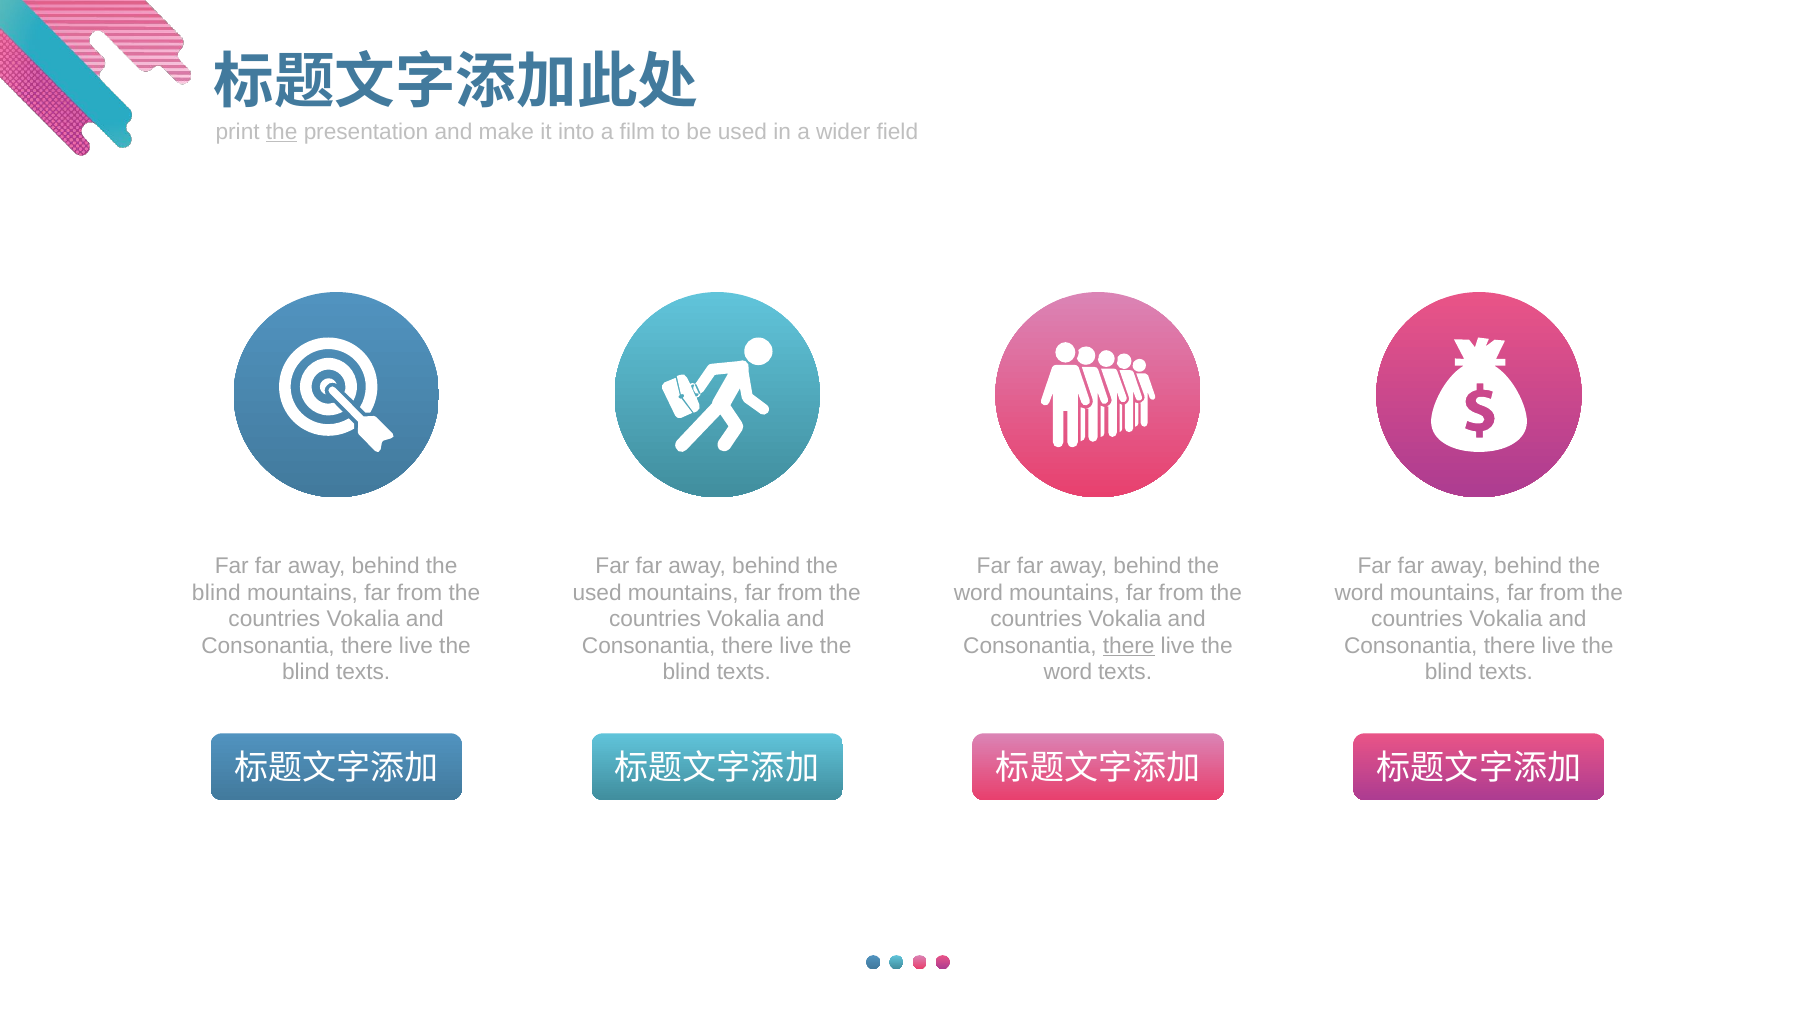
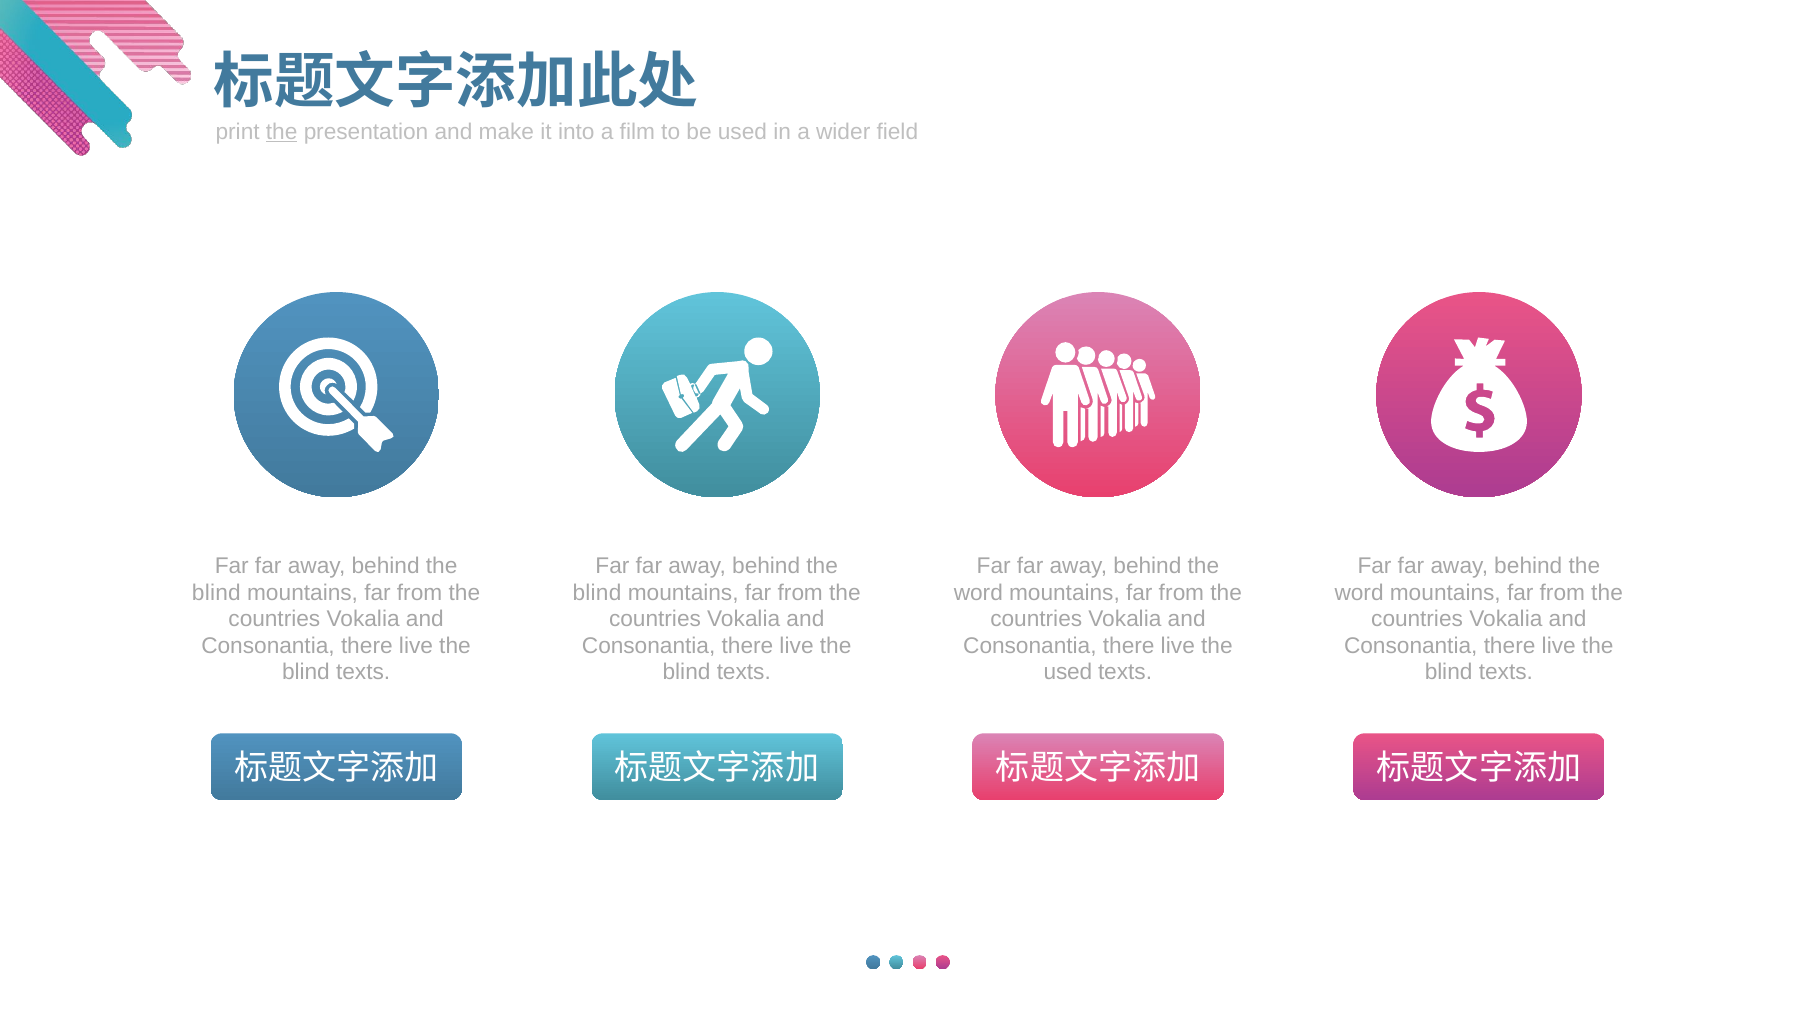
used: used -> blind (597, 593)
there underline: present -> none (1129, 646)
word: word -> used (1068, 673)
